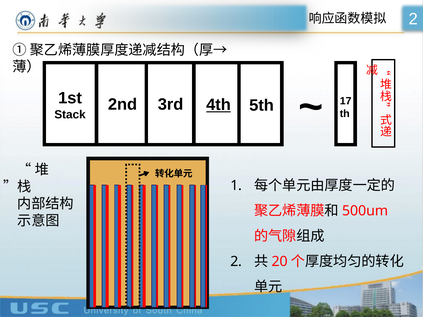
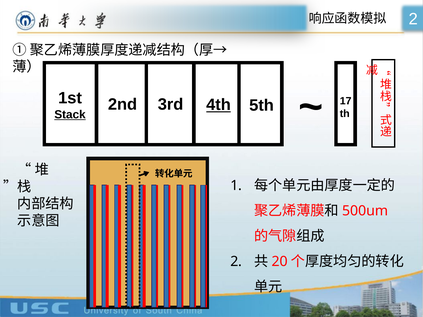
Stack underline: none -> present (70, 115)
